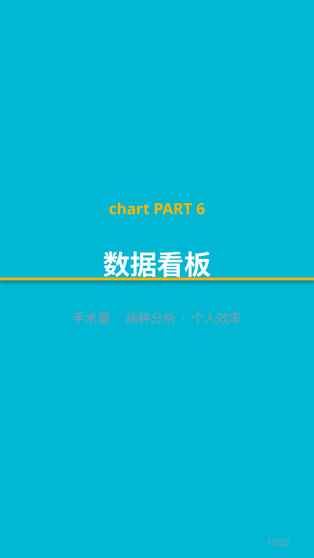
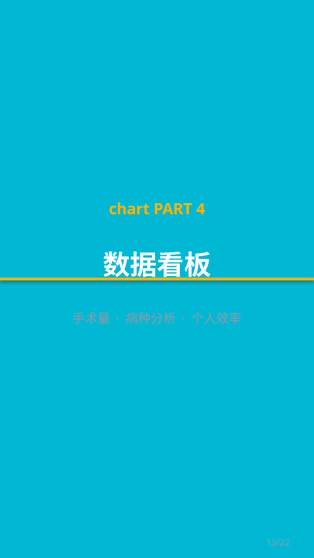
6: 6 -> 4 (201, 209)
